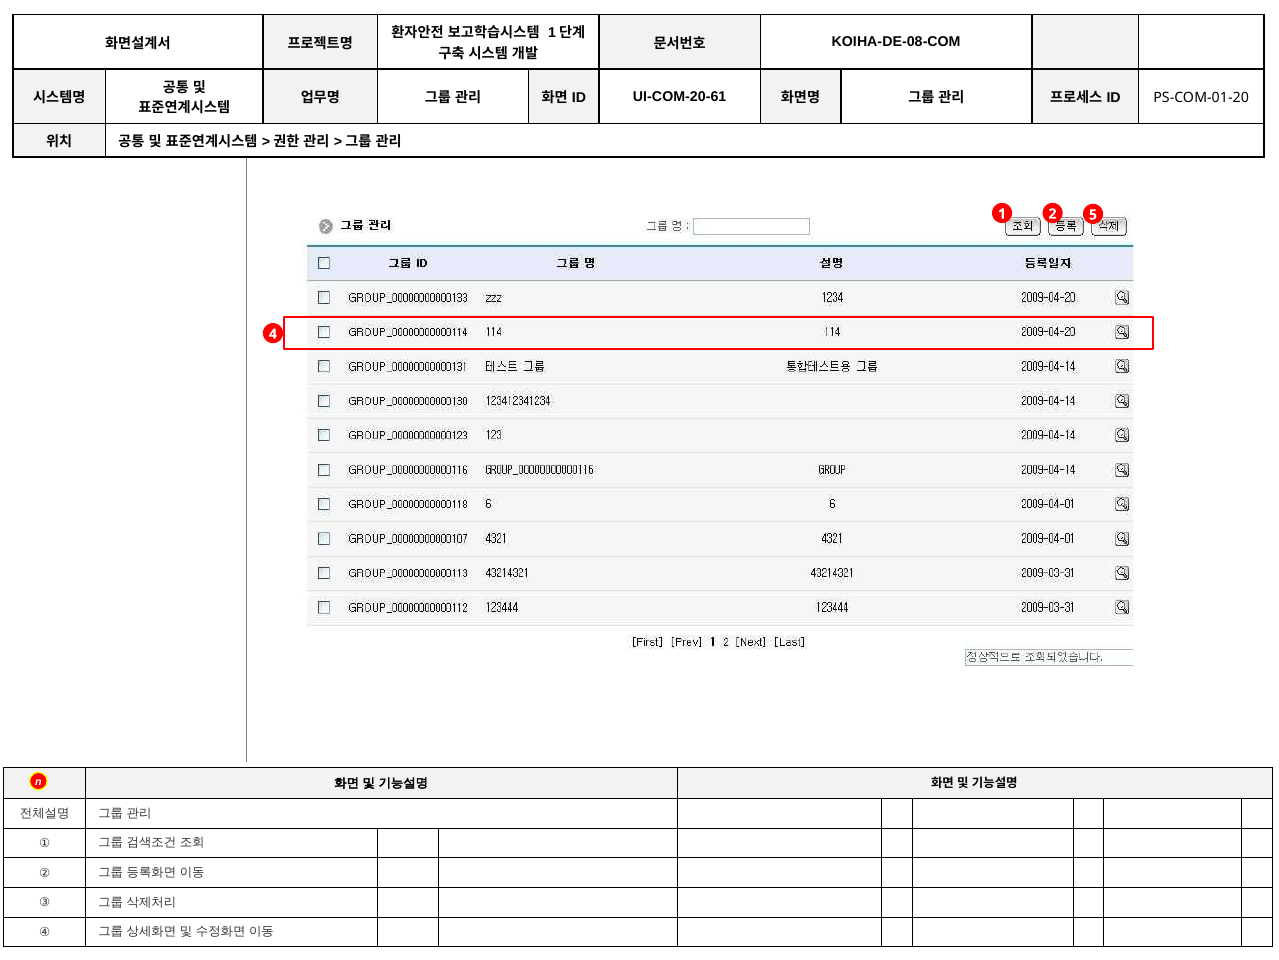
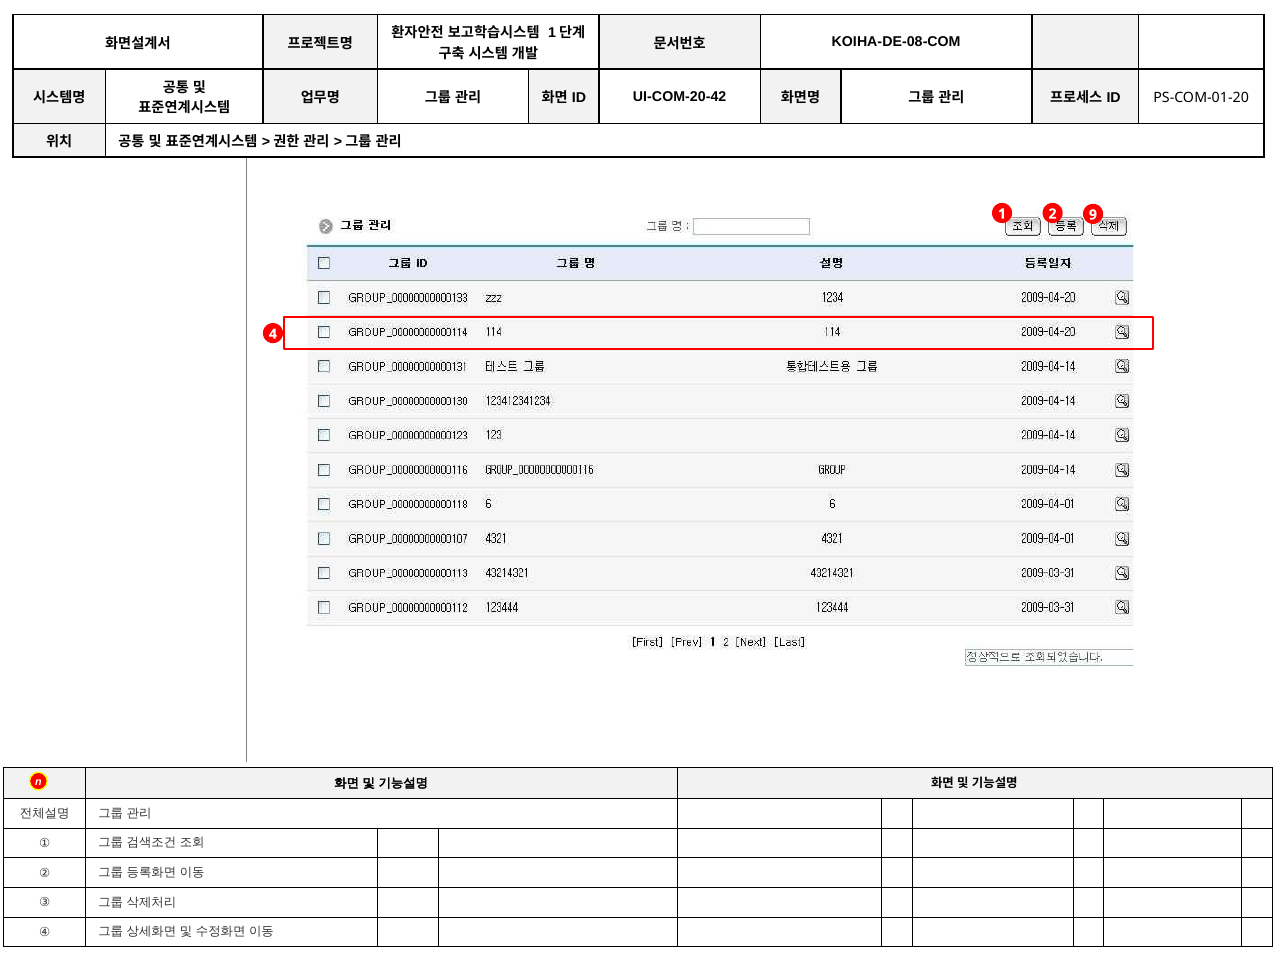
UI-COM-20-61: UI-COM-20-61 -> UI-COM-20-42 (680, 96)
5: 5 -> 9 (1093, 215)
